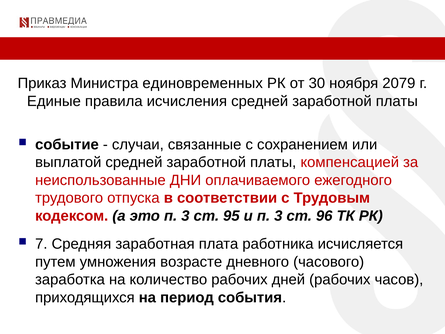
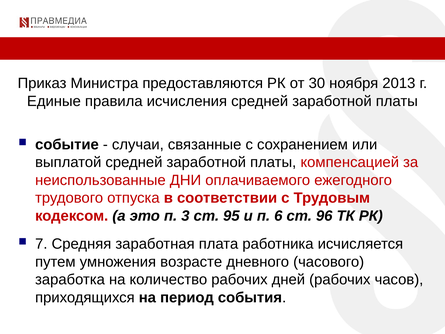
единовременных: единовременных -> предоставляются (203, 83)
2079: 2079 -> 2013 (399, 83)
и п 3: 3 -> 6 (278, 216)
